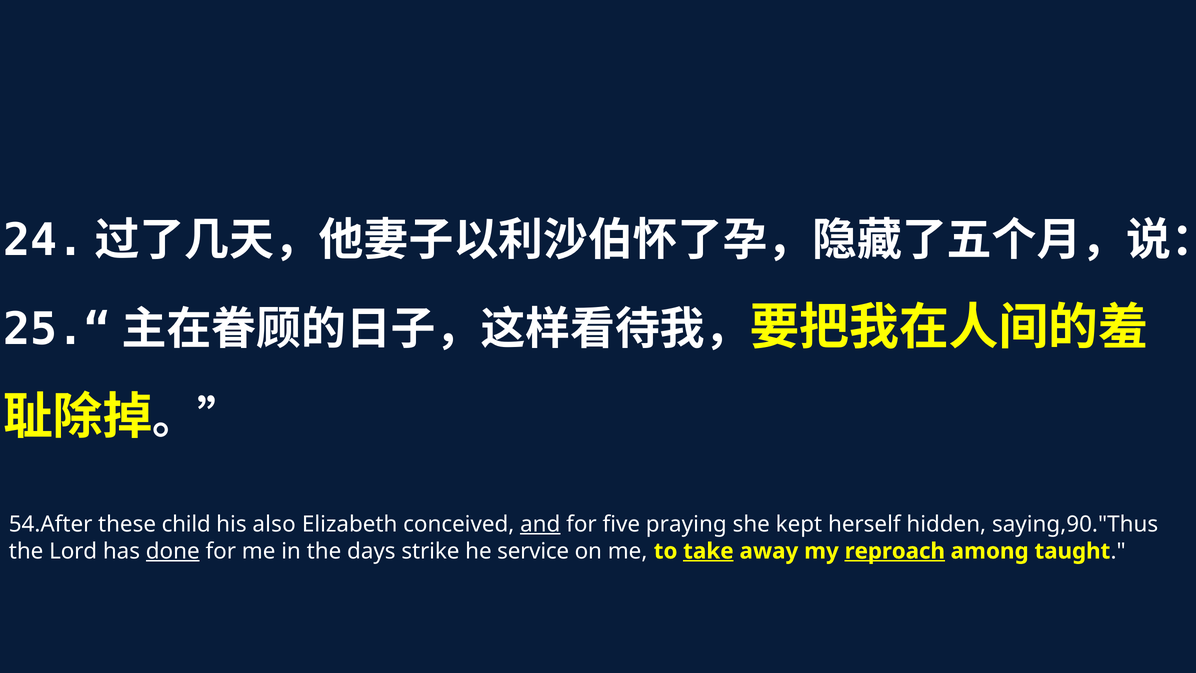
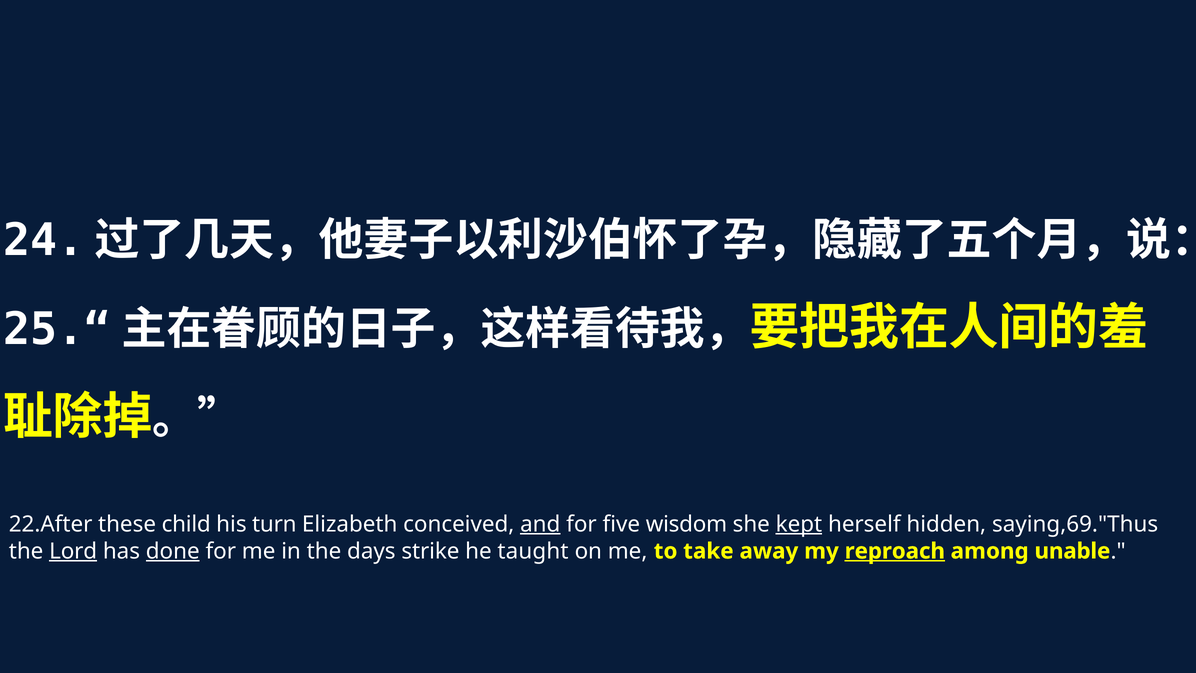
54.After: 54.After -> 22.After (51, 524)
also: also -> turn (274, 524)
praying: praying -> wisdom (686, 524)
kept underline: none -> present (799, 524)
saying,90."Thus: saying,90."Thus -> saying,69."Thus (1075, 524)
Lord underline: none -> present (73, 551)
service: service -> taught (533, 551)
take underline: present -> none (708, 551)
taught: taught -> unable (1072, 551)
